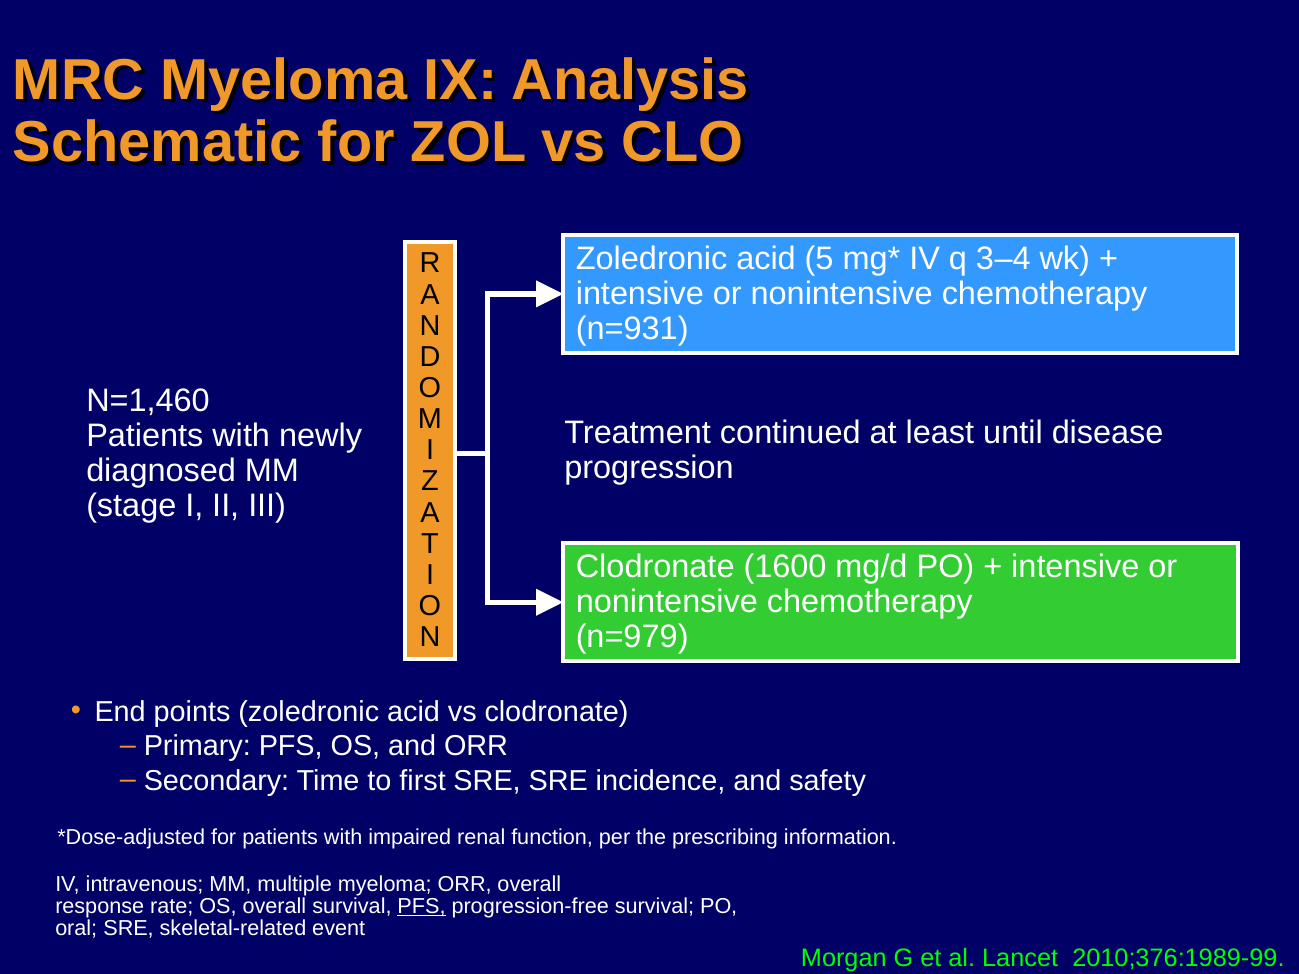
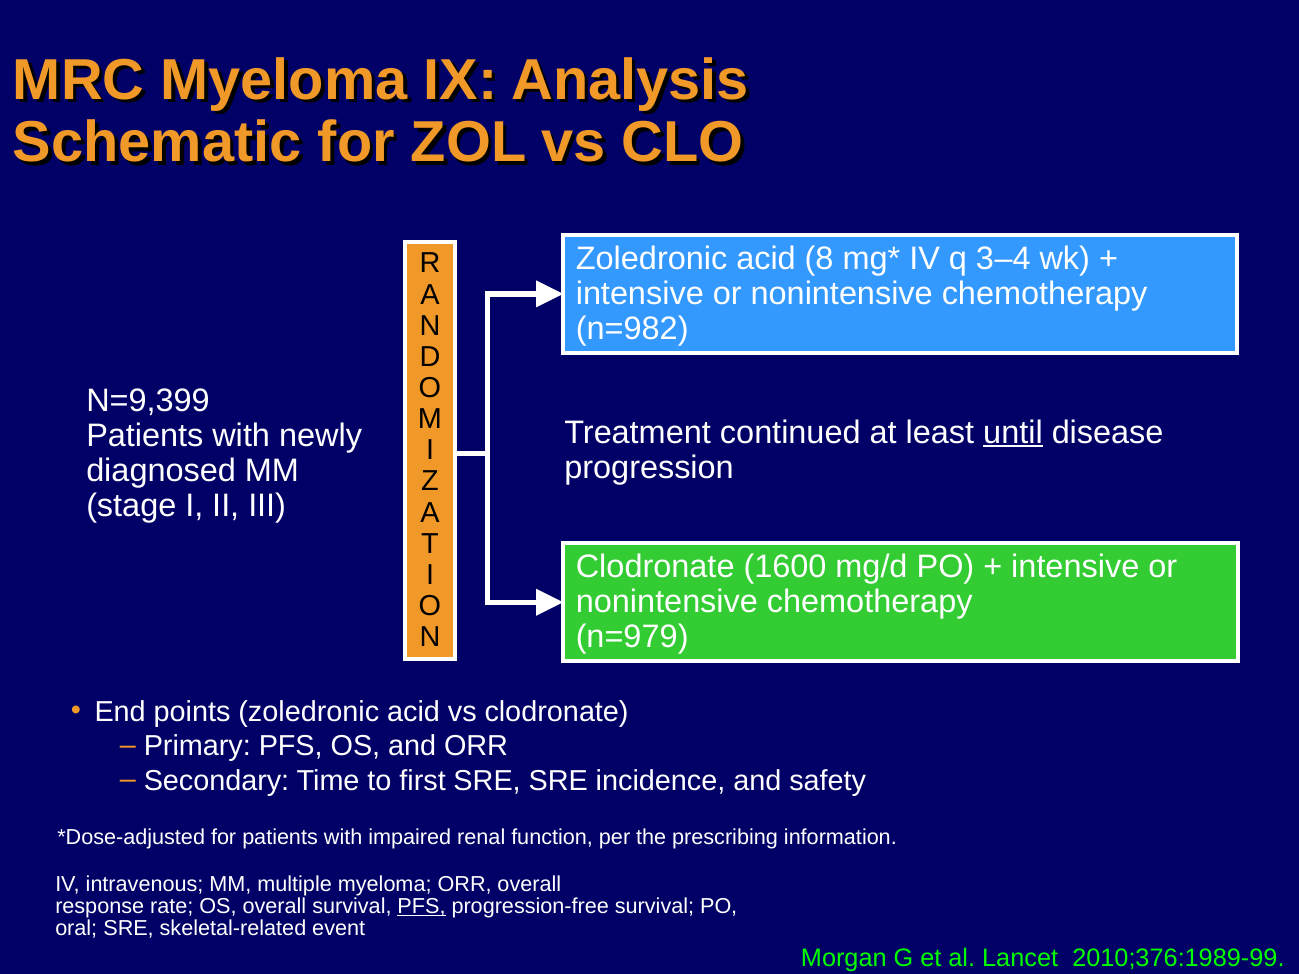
5: 5 -> 8 (819, 259)
n=931: n=931 -> n=982 (632, 329)
N=1,460: N=1,460 -> N=9,399 (148, 401)
until underline: none -> present (1013, 433)
